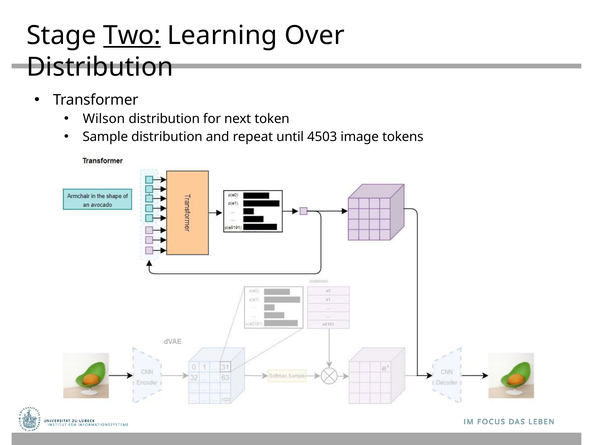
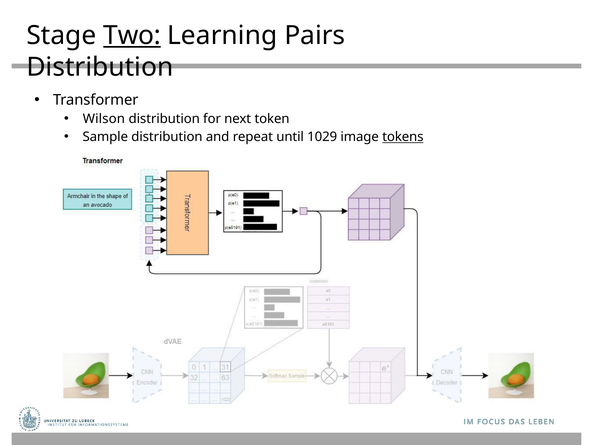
Over: Over -> Pairs (315, 36)
4503: 4503 -> 1029 (322, 137)
tokens underline: none -> present (403, 137)
